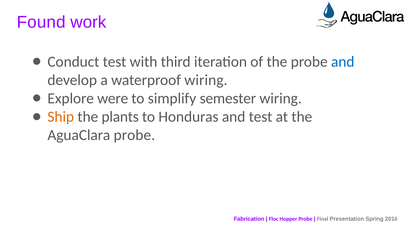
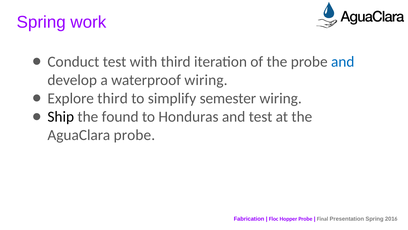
Found: Found -> Spring (41, 22)
Explore were: were -> third (113, 98)
Ship colour: orange -> black (61, 117)
plants: plants -> found (120, 117)
